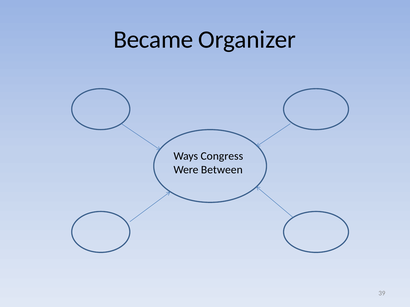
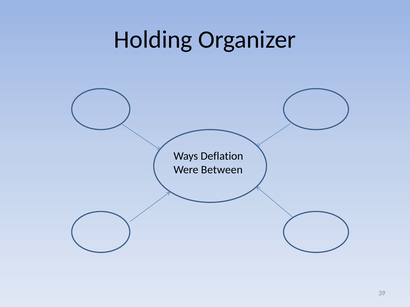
Became: Became -> Holding (153, 40)
Congress: Congress -> Deflation (222, 156)
